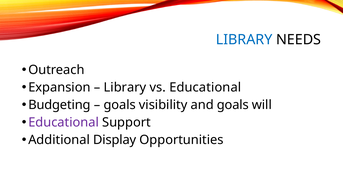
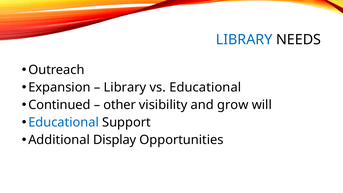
Budgeting: Budgeting -> Continued (59, 105)
goals: goals -> other (120, 105)
and goals: goals -> grow (233, 105)
Educational colour: purple -> blue (64, 122)
